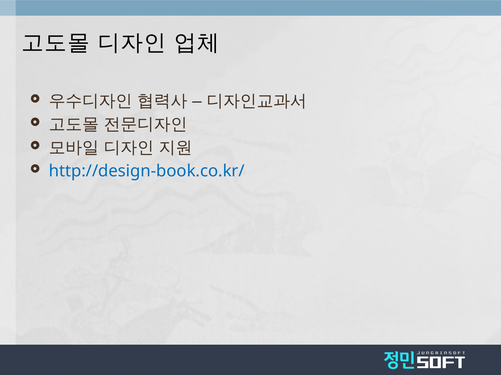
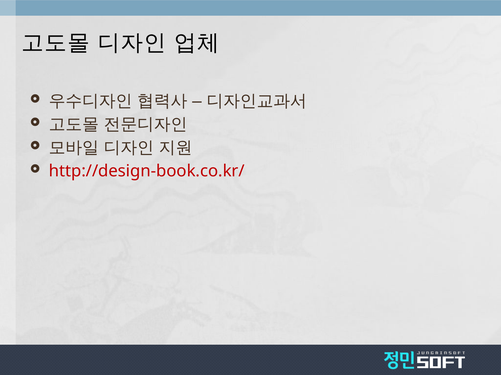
http://design-book.co.kr/ colour: blue -> red (147, 171)
